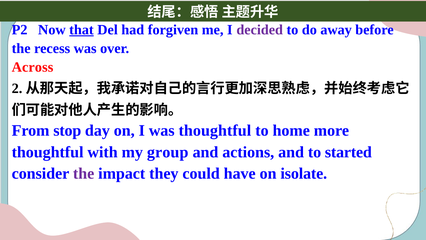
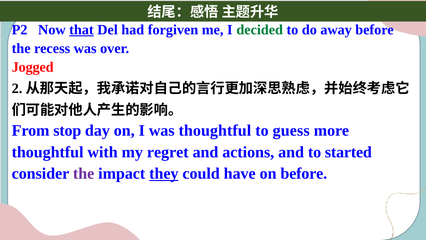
decided colour: purple -> green (260, 30)
Across: Across -> Jogged (33, 67)
home: home -> guess (291, 130)
group: group -> regret (168, 152)
they underline: none -> present (164, 173)
on isolate: isolate -> before (304, 173)
